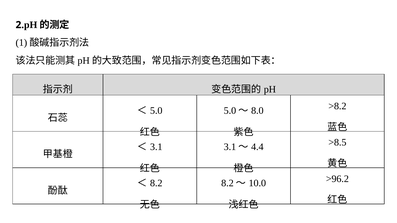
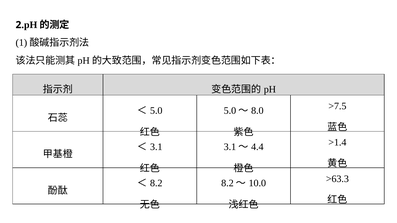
>8.2: >8.2 -> >7.5 (337, 106)
>8.5: >8.5 -> >1.4 (337, 143)
>96.2: >96.2 -> >63.3 (337, 179)
